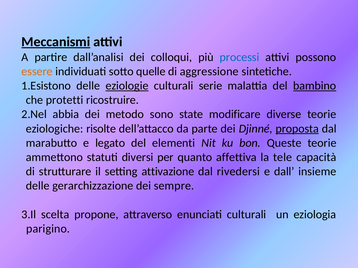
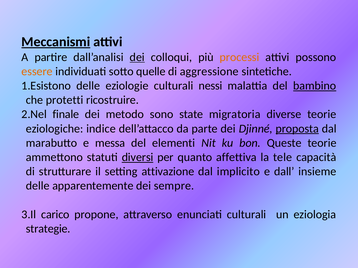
dei underline: none -> present (137, 57)
processi colour: blue -> orange (239, 57)
eziologie underline: present -> none (127, 86)
serie: serie -> nessi (211, 86)
abbia: abbia -> finale (66, 115)
modificare: modificare -> migratoria (235, 115)
risolte: risolte -> indice (101, 129)
legato: legato -> messa (110, 143)
diversi underline: none -> present (138, 157)
rivedersi: rivedersi -> implicito (238, 172)
gerarchizzazione: gerarchizzazione -> apparentemente (93, 186)
scelta: scelta -> carico (55, 215)
parigino: parigino -> strategie (48, 229)
